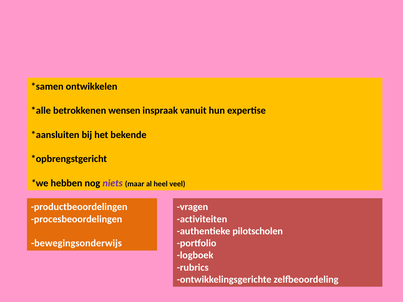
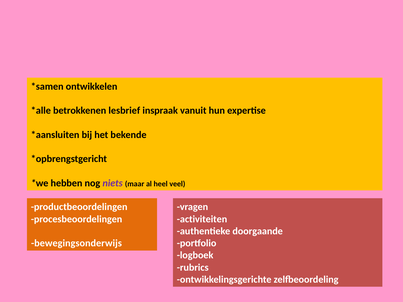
wensen: wensen -> lesbrief (124, 111)
pilotscholen: pilotscholen -> doorgaande (258, 231)
